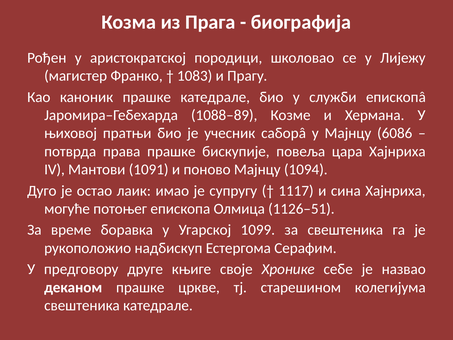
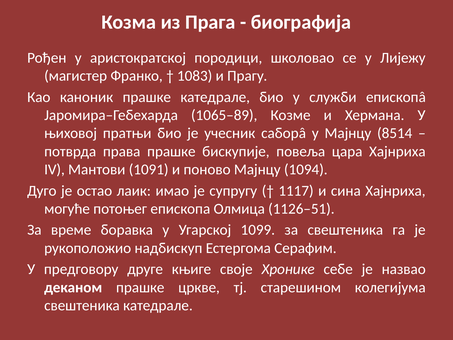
1088–89: 1088–89 -> 1065–89 (224, 115)
6086: 6086 -> 8514 (395, 133)
